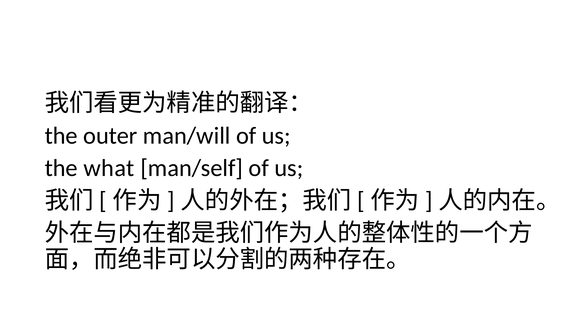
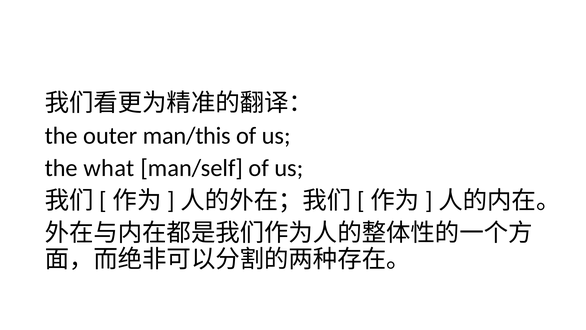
man/will: man/will -> man/this (187, 135)
